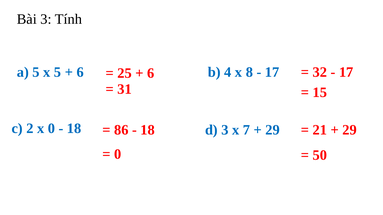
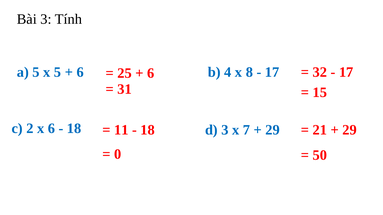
x 0: 0 -> 6 (51, 129)
86: 86 -> 11 (121, 130)
